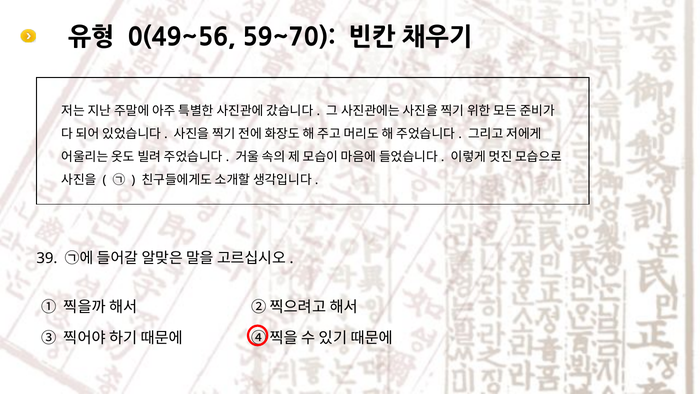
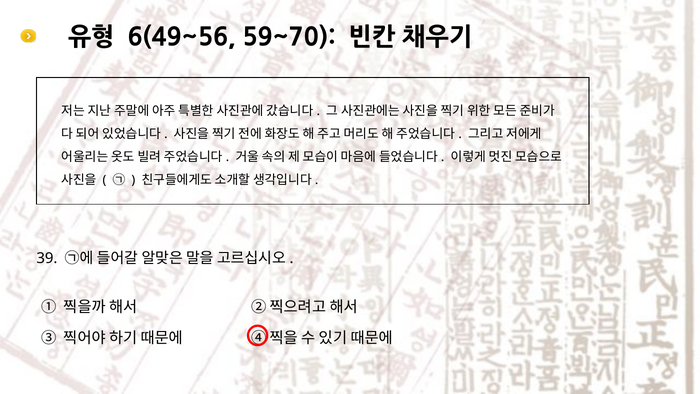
0(49~56: 0(49~56 -> 6(49~56 (182, 37)
